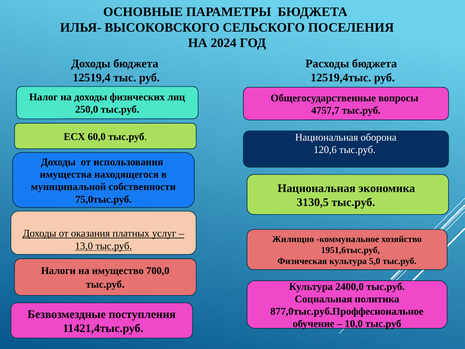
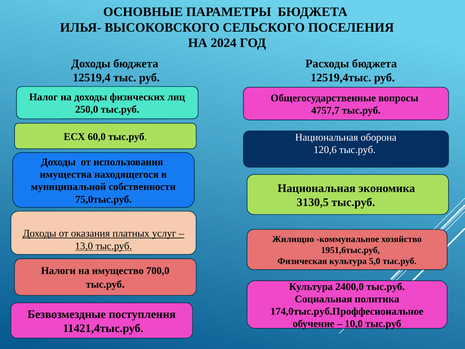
877,0тыс.руб.Проффесиональное: 877,0тыс.руб.Проффесиональное -> 174,0тыс.руб.Проффесиональное (347, 311)
